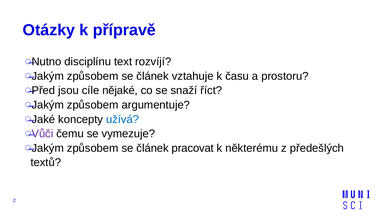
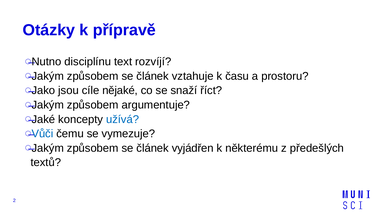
Před: Před -> Jako (43, 91)
Vůči colour: purple -> blue (42, 134)
pracovat: pracovat -> vyjádřen (193, 148)
